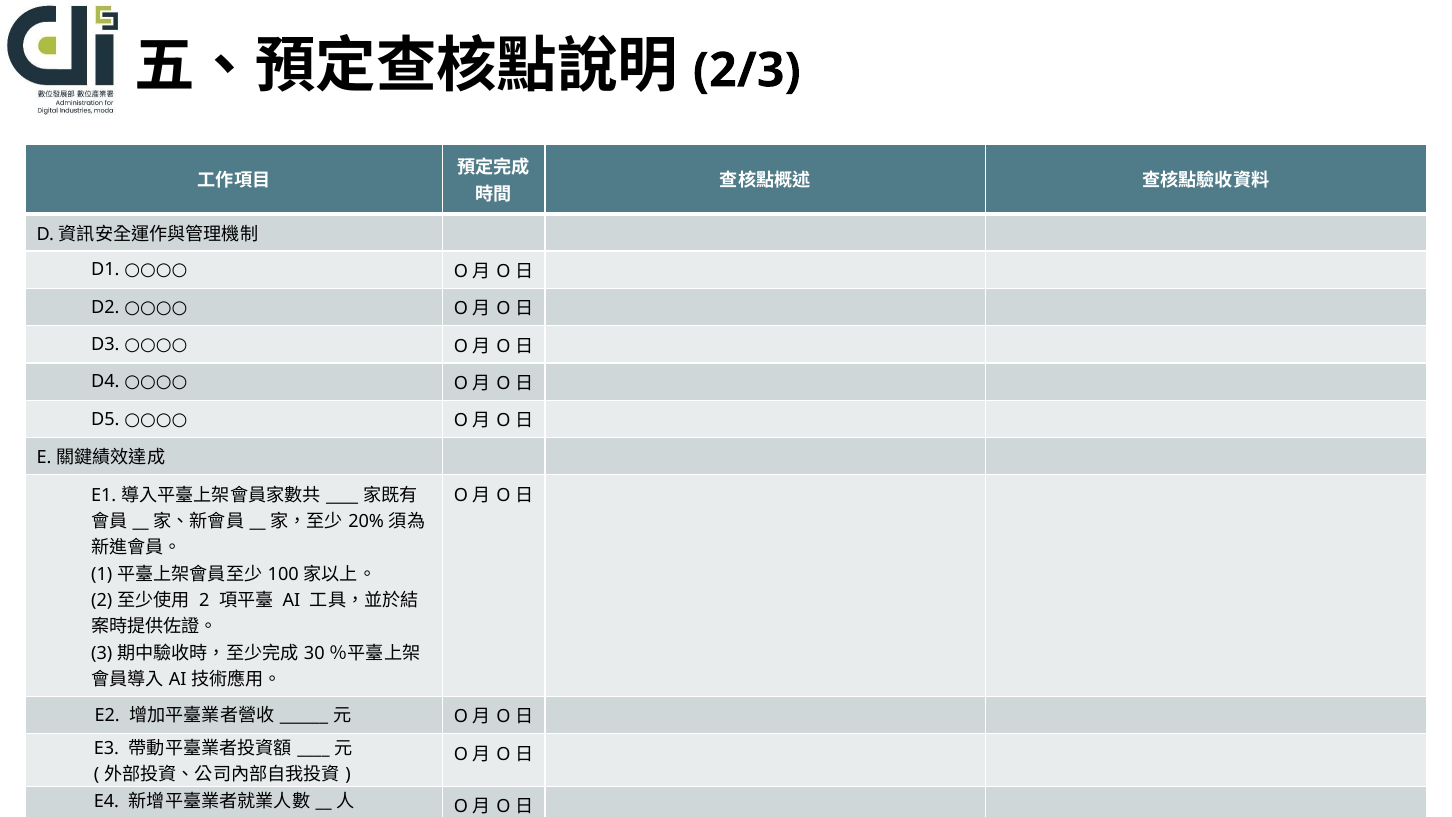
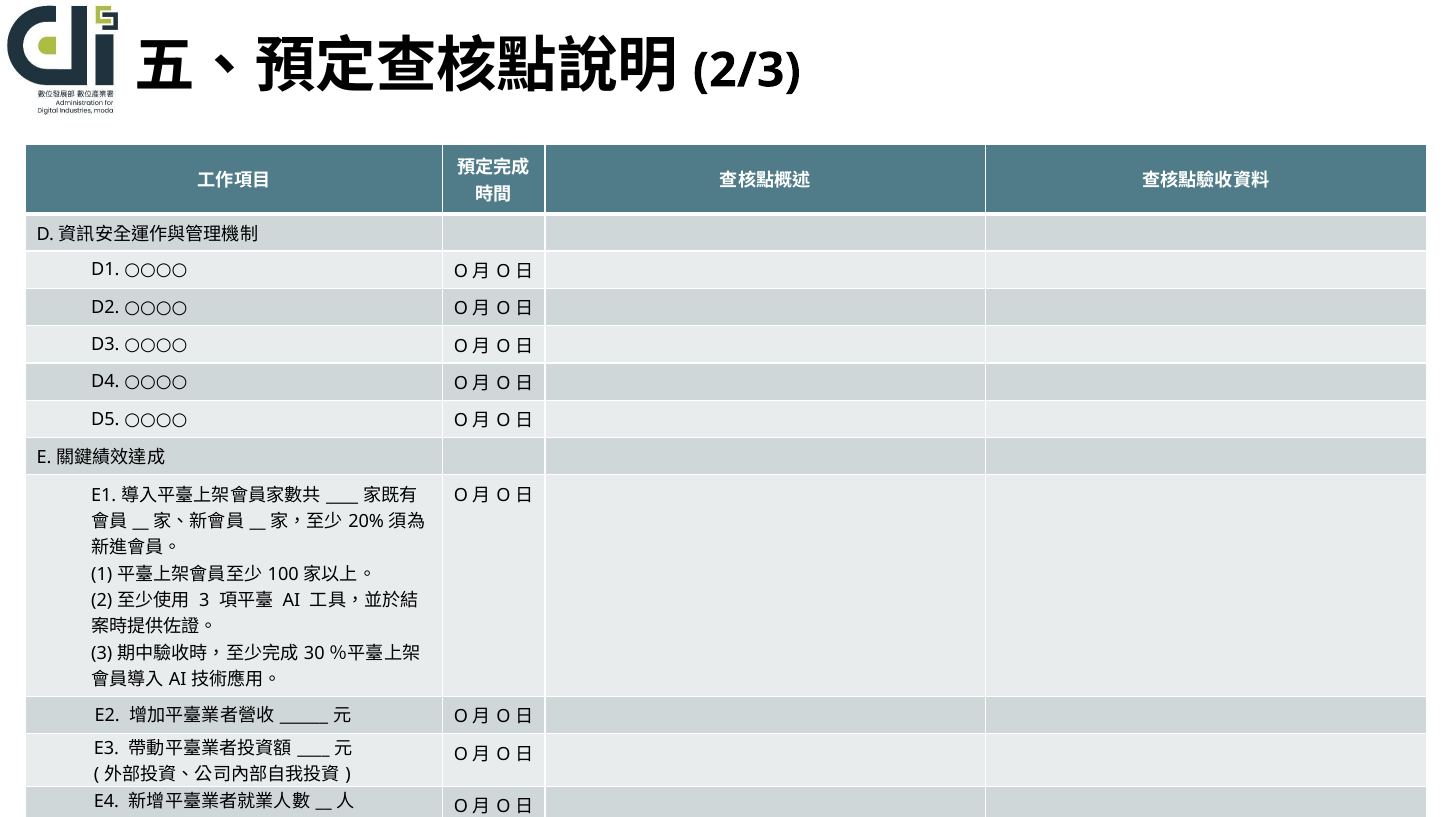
2: 2 -> 3 (204, 600)
